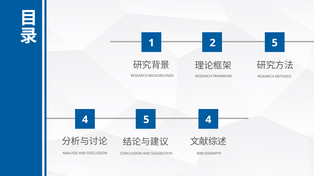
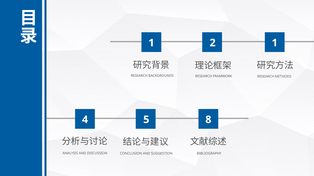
2 5: 5 -> 1 (275, 43)
5 4: 4 -> 8 (208, 120)
